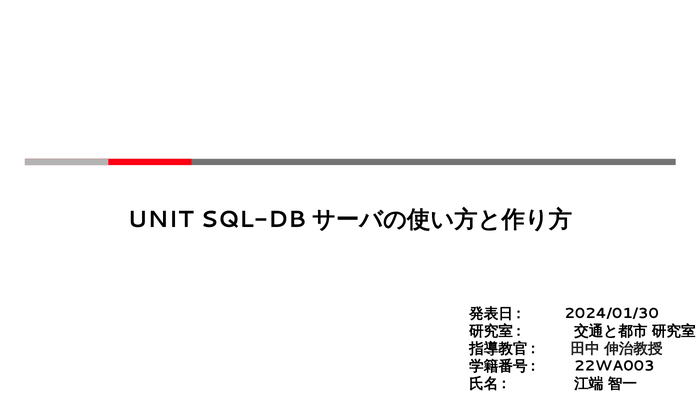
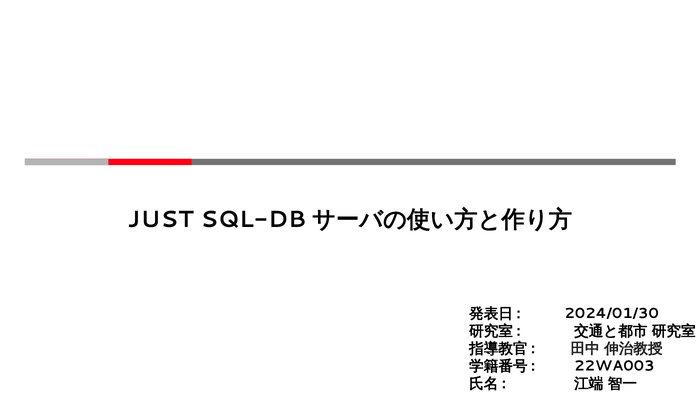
UNIT: UNIT -> JUST (161, 219)
